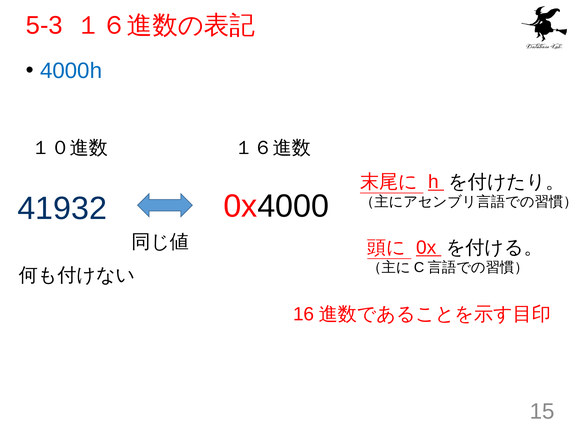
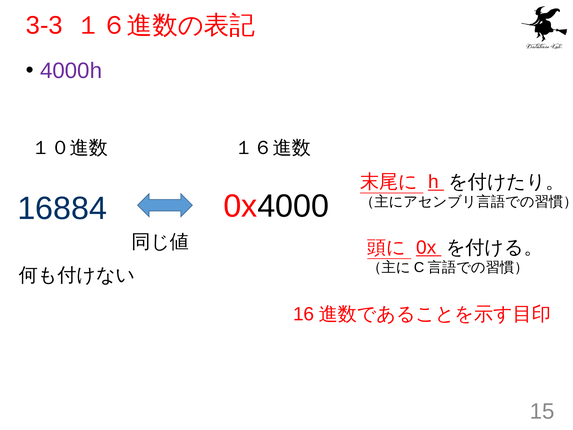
5-3: 5-3 -> 3-3 (44, 26)
4000h colour: blue -> purple (71, 71)
41932: 41932 -> 16884 (62, 208)
